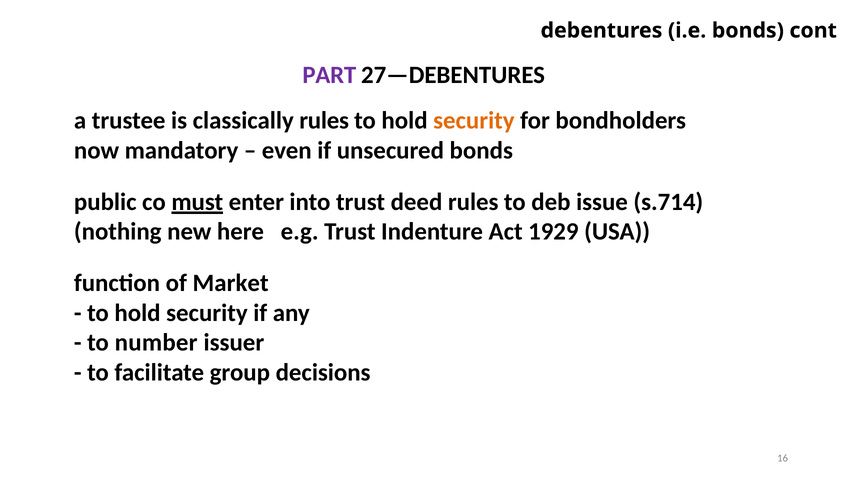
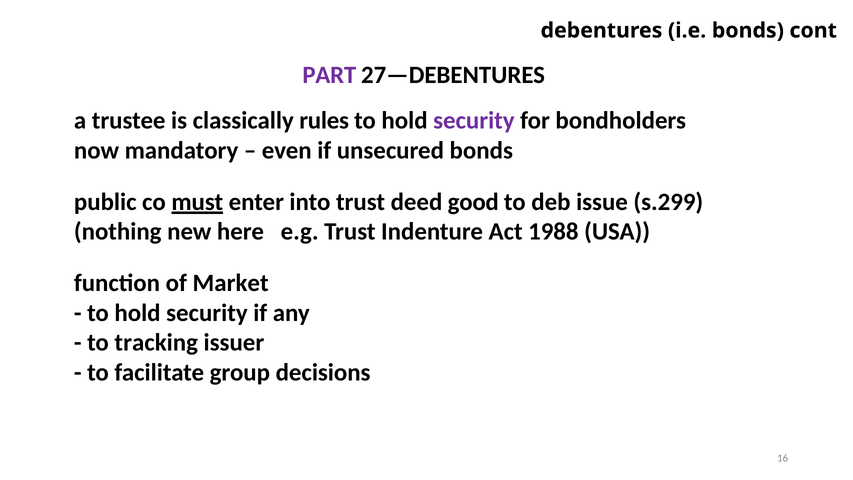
security colour: orange -> purple (474, 121)
deed rules: rules -> good (473, 202)
s.714: s.714 -> s.299 (668, 202)
1929: 1929 -> 1988 (553, 232)
number: number -> tracking (156, 343)
